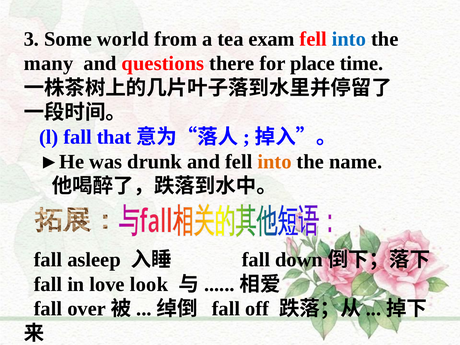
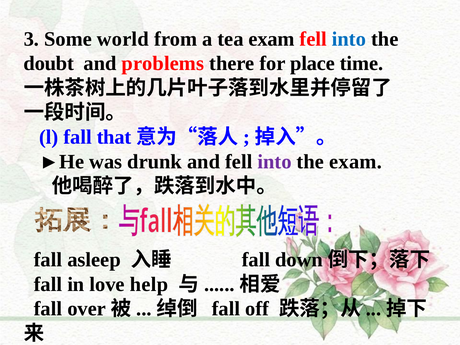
many: many -> doubt (49, 64)
questions: questions -> problems (163, 64)
into colour: orange -> purple (275, 162)
the name: name -> exam (356, 162)
look: look -> help (149, 284)
